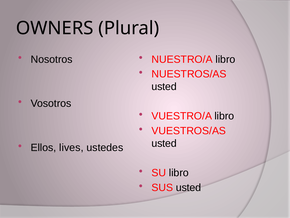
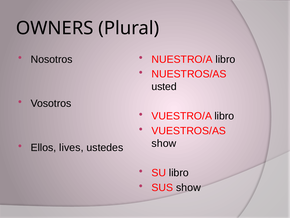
usted: usted -> show (164, 143)
SUS usted: usted -> show (188, 187)
